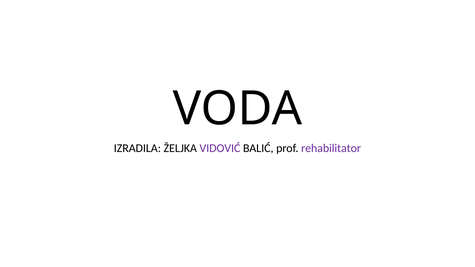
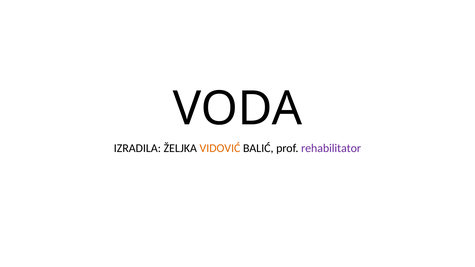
VIDOVIĆ colour: purple -> orange (220, 148)
